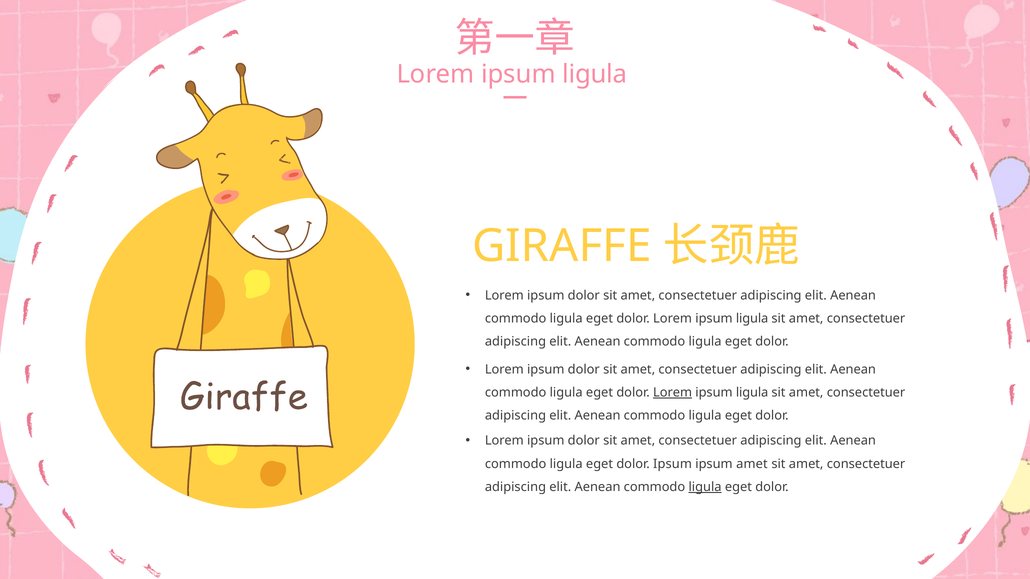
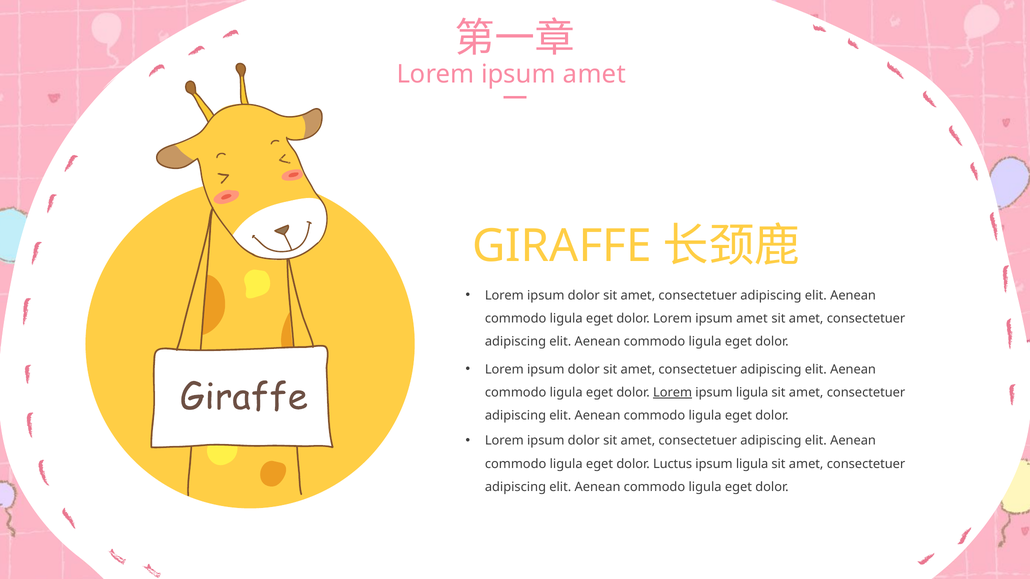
ligula: ligula -> amet (594, 74)
ligula: ligula -> amet (752, 319)
dolor Ipsum: Ipsum -> Luctus (673, 464)
amet: amet -> ligula (752, 464)
ligula underline: present -> none (705, 487)
